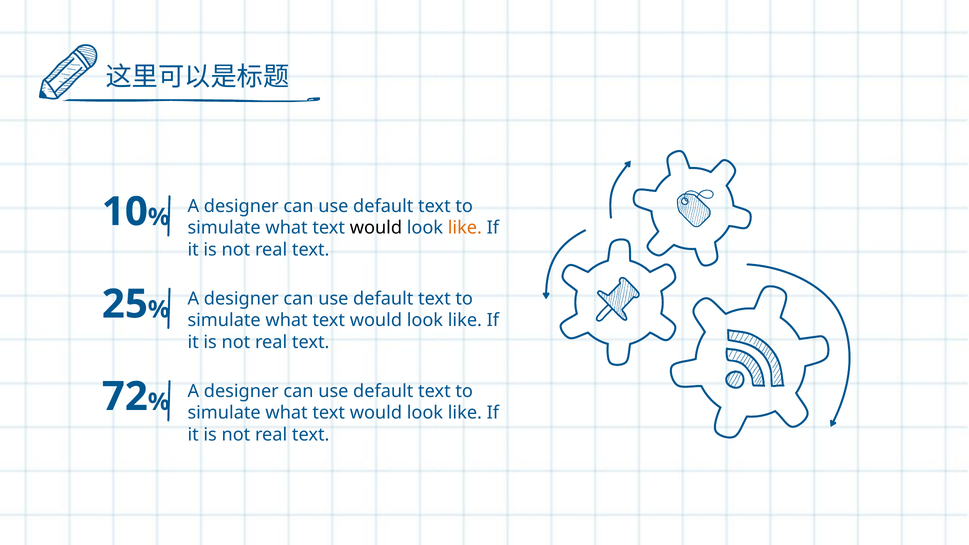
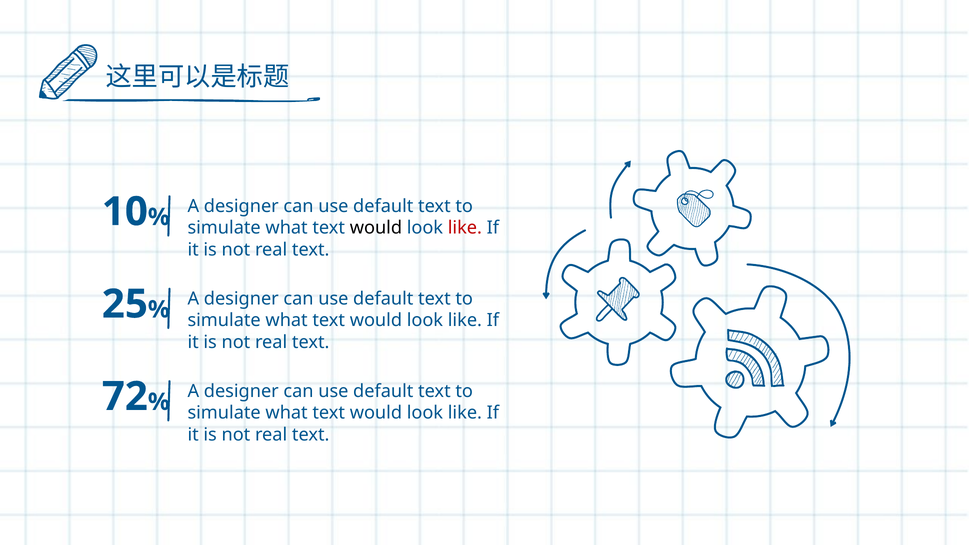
like colour: orange -> red (465, 228)
